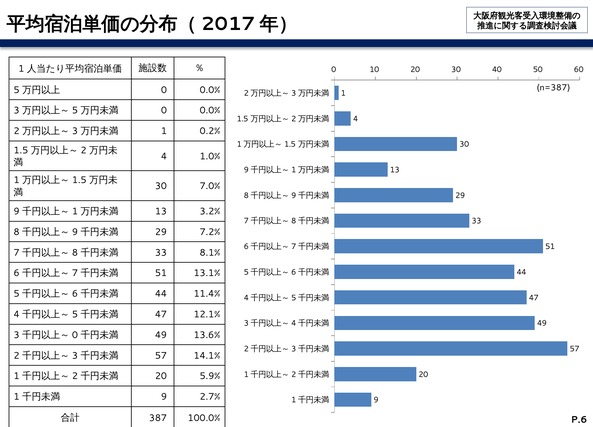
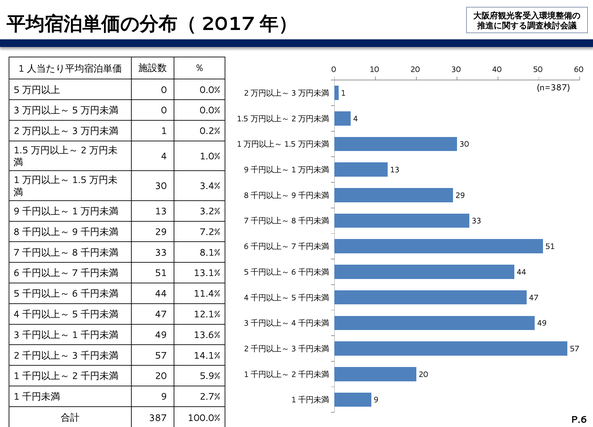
7.0%: 7.0% -> 3.4% (210, 186)
0: 0 -> 1 (75, 334)
